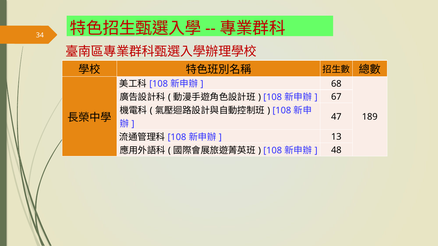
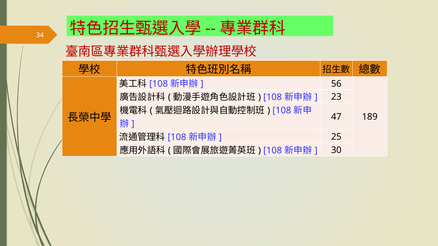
68: 68 -> 56 (336, 84)
67: 67 -> 23 (336, 97)
13: 13 -> 25 (336, 137)
48: 48 -> 30 (336, 150)
